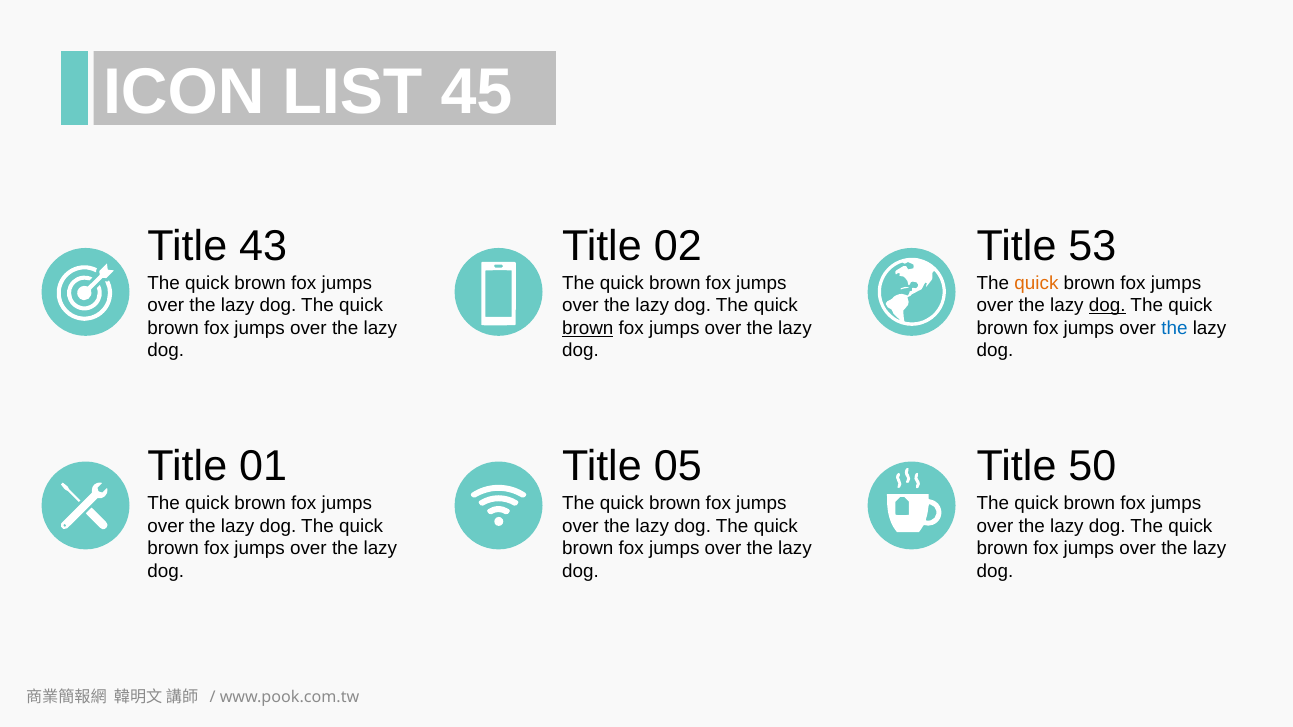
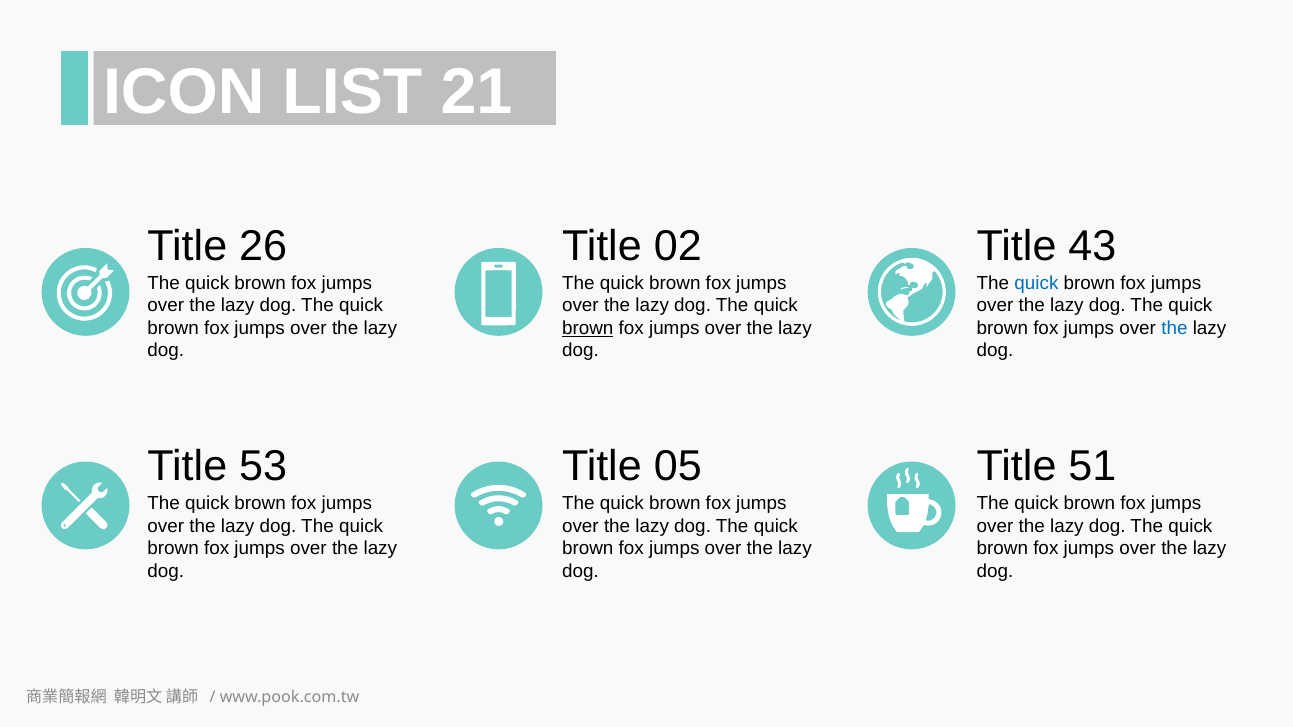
45: 45 -> 21 (476, 93)
43: 43 -> 26 (263, 246)
53: 53 -> 43 (1092, 246)
quick colour: orange -> blue (1036, 283)
dog underline: present -> none (1107, 306)
01: 01 -> 53 (263, 467)
50: 50 -> 51 (1092, 467)
